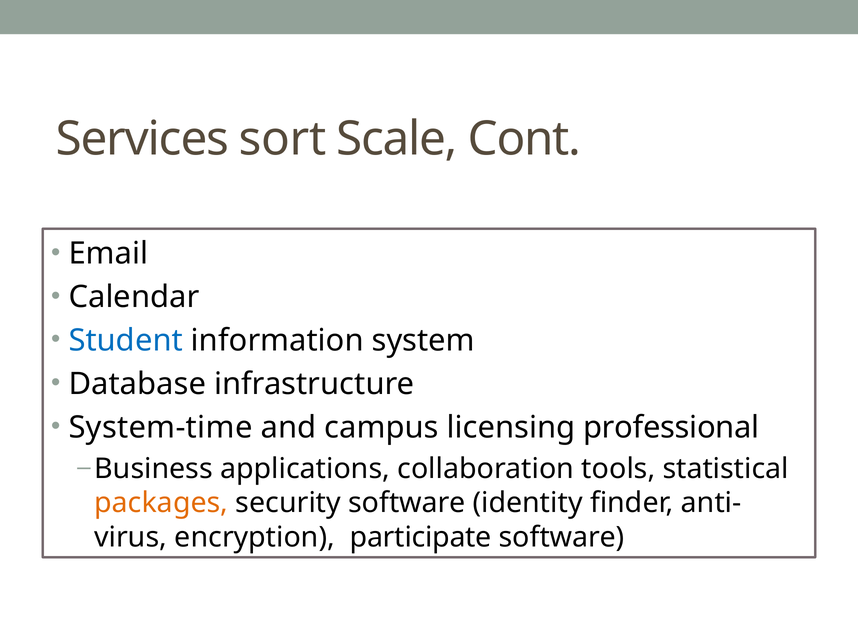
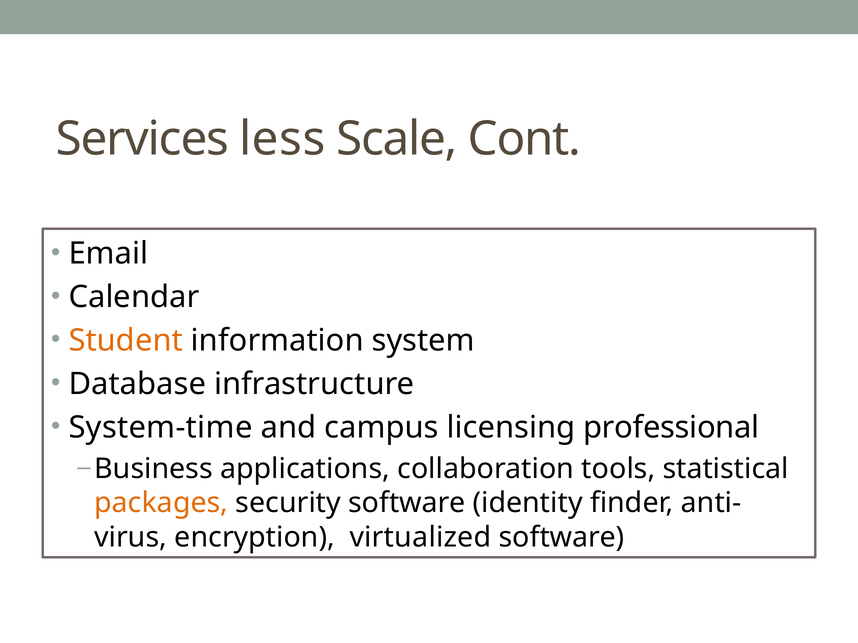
sort: sort -> less (282, 139)
Student colour: blue -> orange (126, 341)
participate: participate -> virtualized (420, 538)
